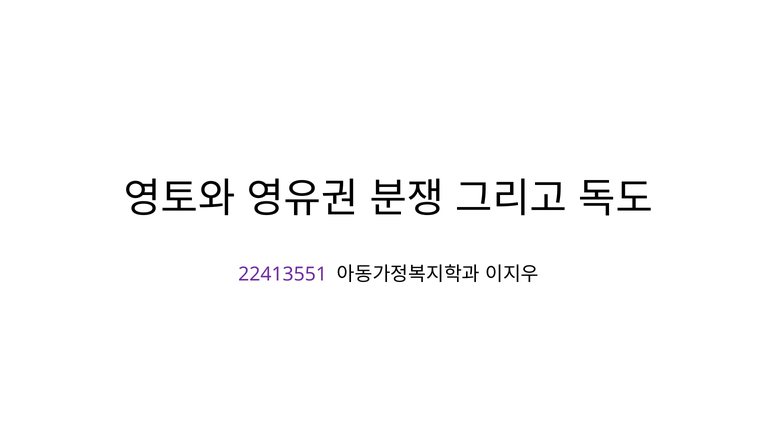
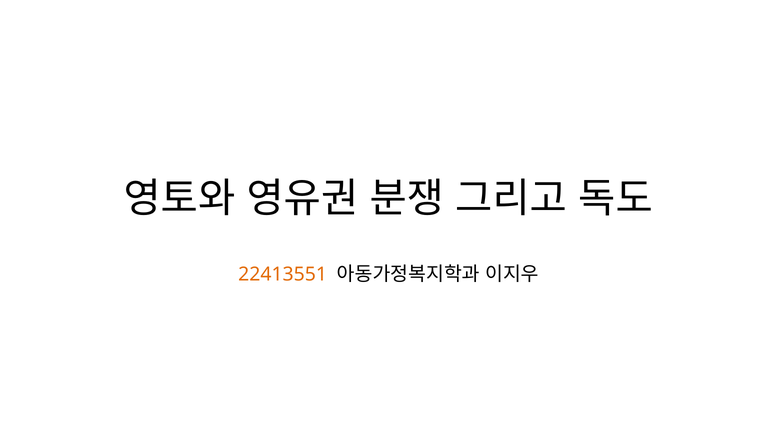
22413551 colour: purple -> orange (283, 274)
